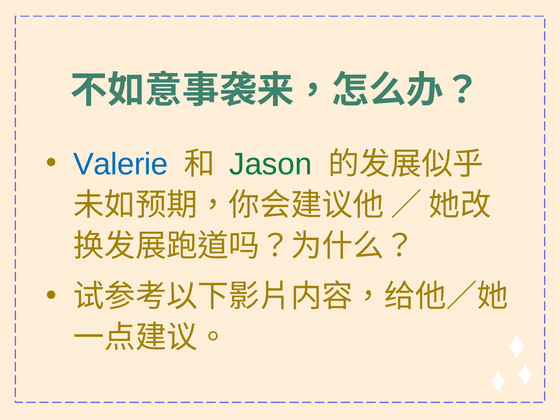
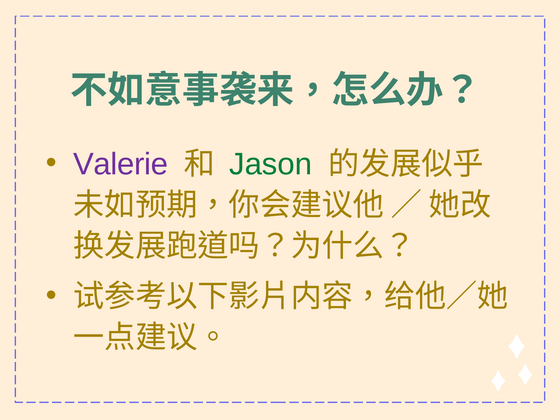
Valerie colour: blue -> purple (121, 164)
